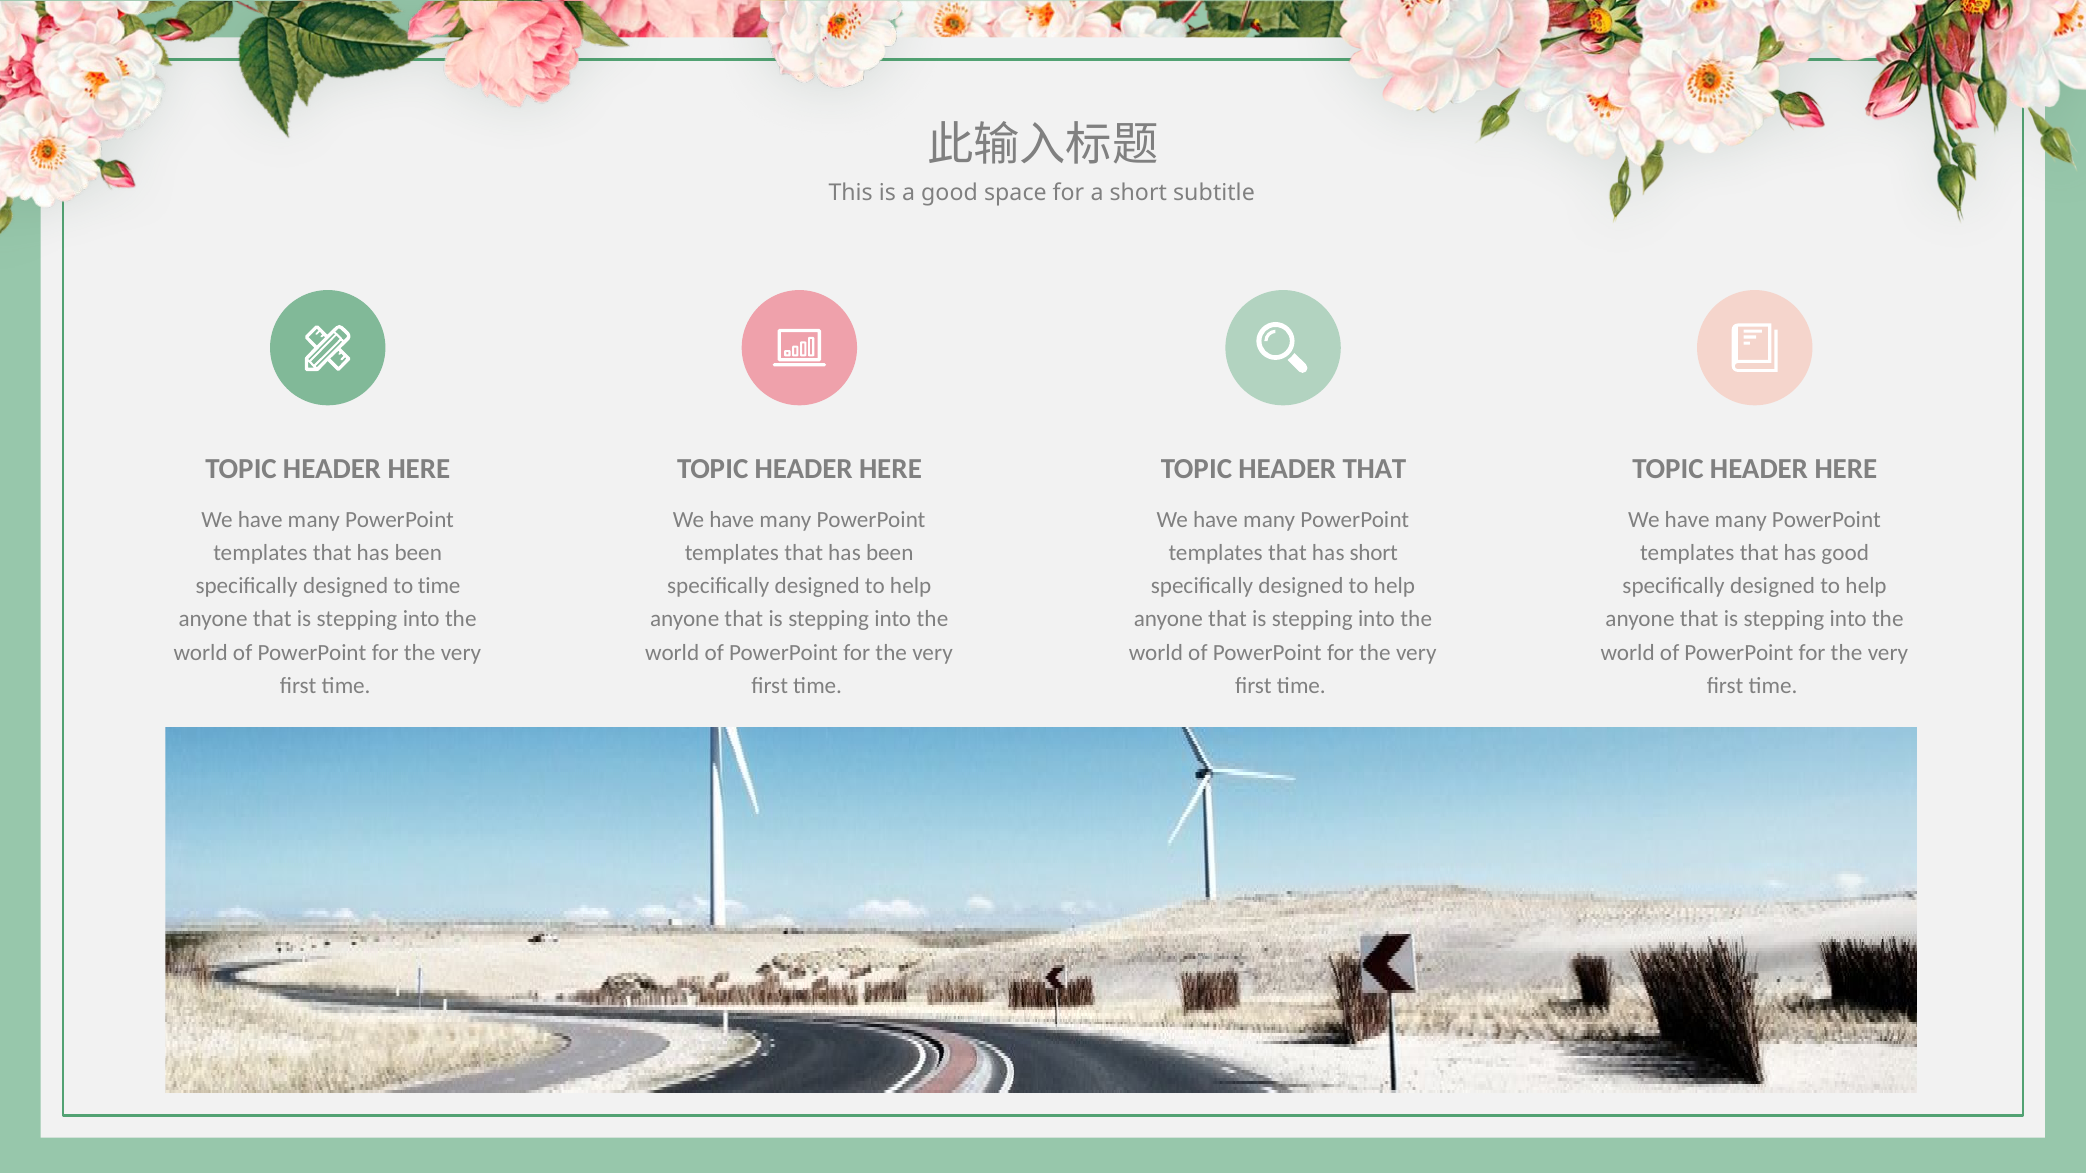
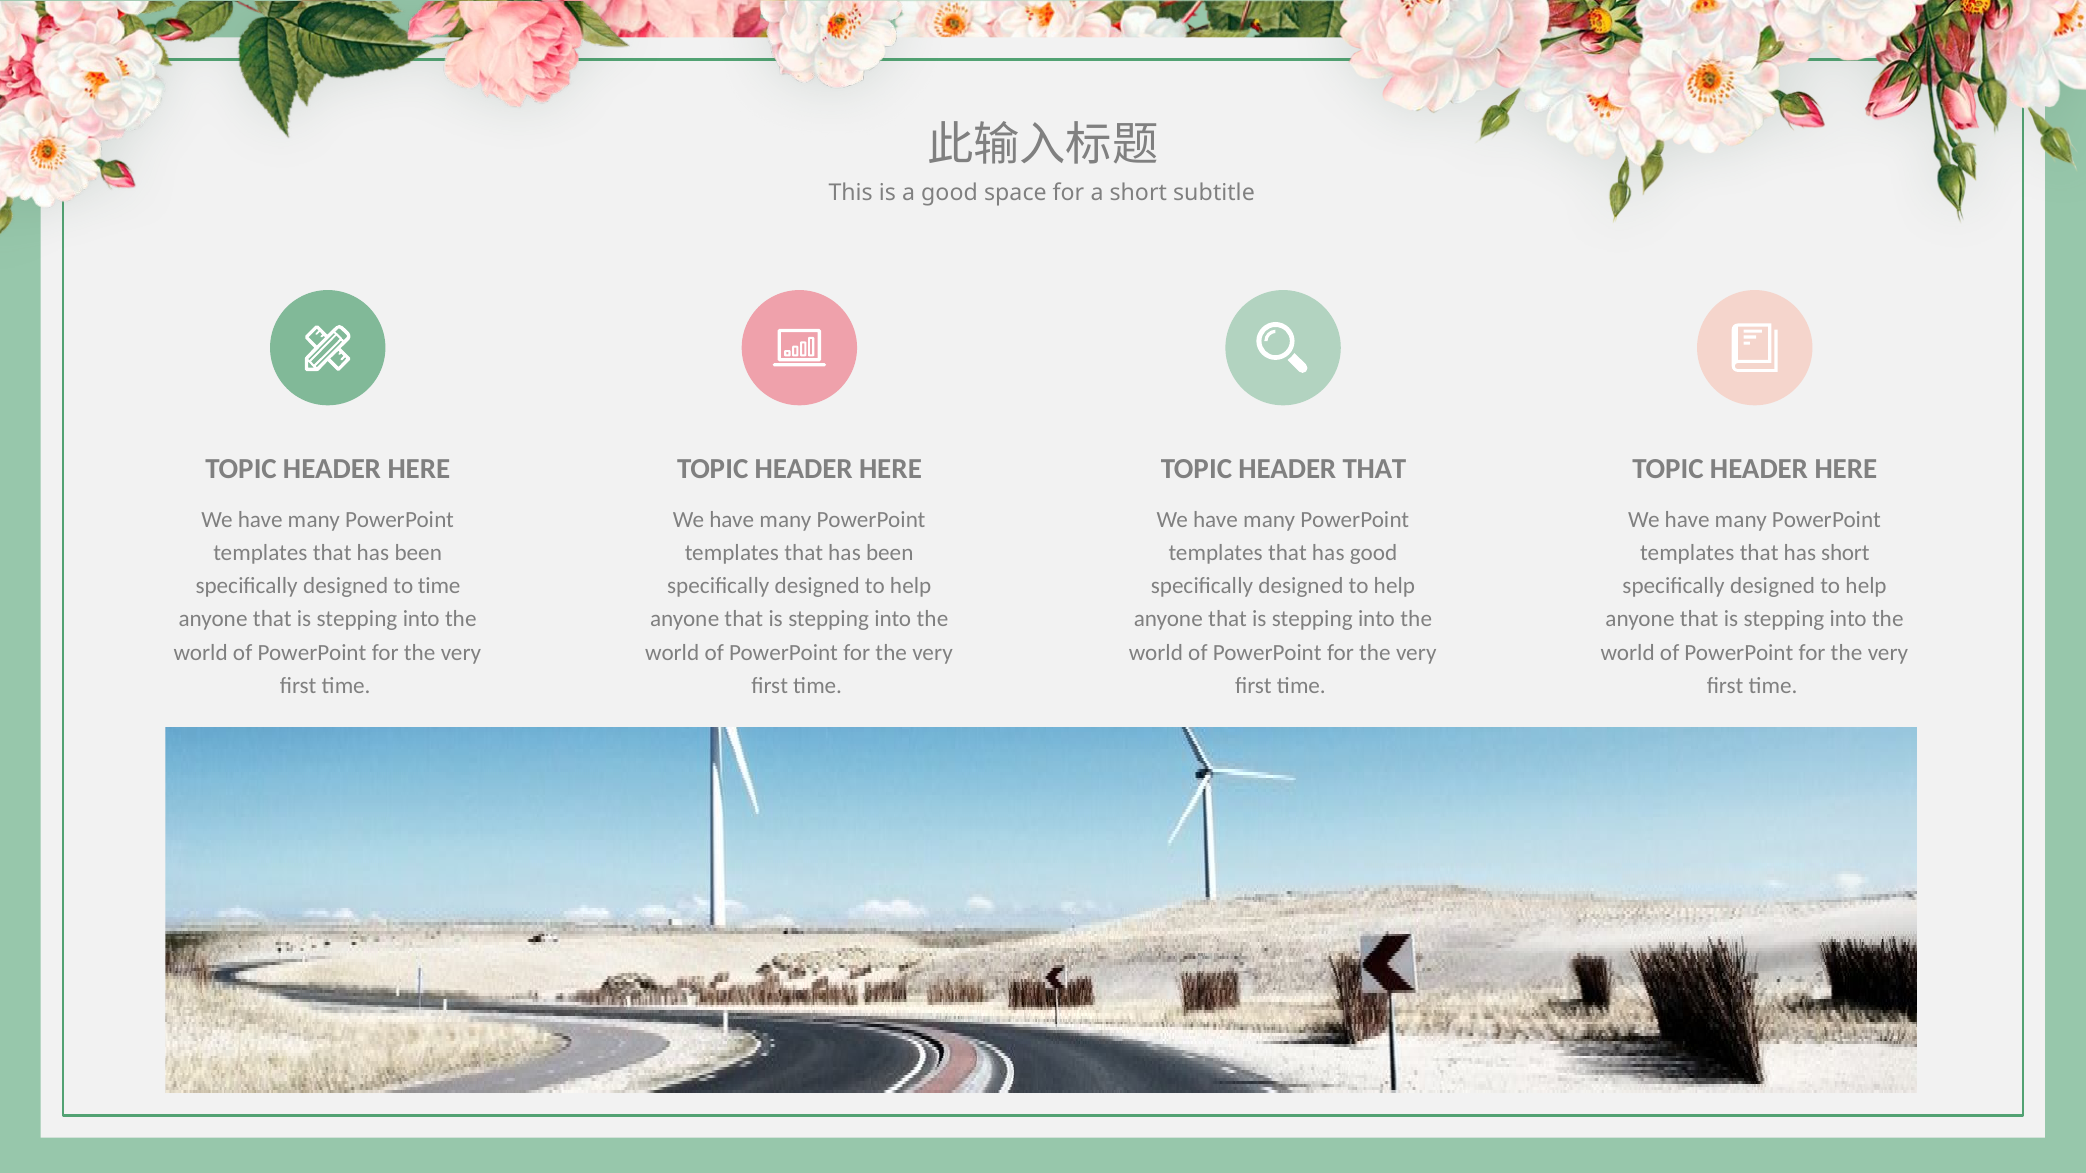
has short: short -> good (1374, 553)
has good: good -> short (1845, 553)
